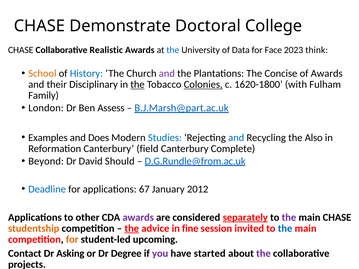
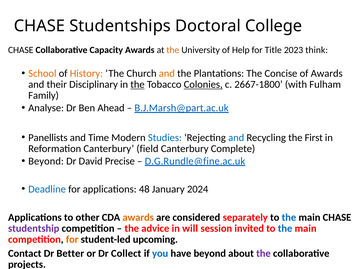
Demonstrate: Demonstrate -> Studentships (120, 26)
Realistic: Realistic -> Capacity (106, 50)
the colour: blue -> orange (173, 50)
Data: Data -> Help (241, 50)
Face: Face -> Title (273, 50)
History colour: blue -> orange (86, 74)
and colour: purple -> orange (167, 74)
1620-1800: 1620-1800 -> 2667-1800 (259, 85)
London: London -> Analyse (46, 108)
Assess: Assess -> Ahead (111, 108)
Examples: Examples -> Panellists (48, 138)
Does: Does -> Time (99, 138)
Also: Also -> First (314, 138)
Should: Should -> Precise (120, 161)
D.G.Rundle@from.ac.uk: D.G.Rundle@from.ac.uk -> D.G.Rundle@fine.ac.uk (195, 161)
67: 67 -> 48 (144, 189)
2012: 2012 -> 2024 (198, 189)
awards colour: purple -> orange (138, 218)
separately underline: present -> none (245, 218)
the colour: purple -> blue (289, 218)
studentship colour: orange -> purple (34, 229)
the underline: present -> none (132, 229)
fine: fine -> will (190, 229)
Asking: Asking -> Better (70, 254)
Degree: Degree -> Collect (126, 254)
you colour: purple -> blue (160, 254)
have started: started -> beyond (210, 254)
